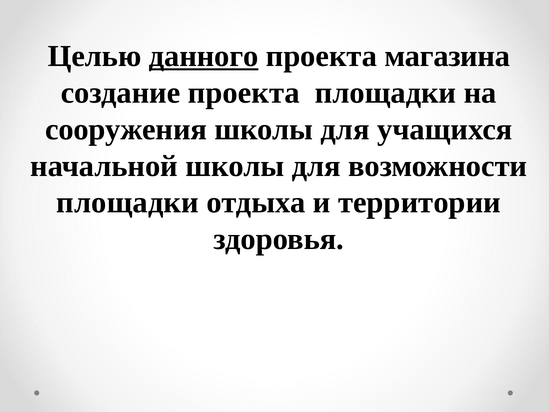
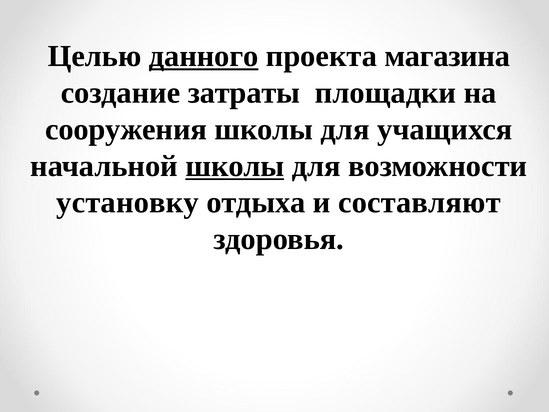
создание проекта: проекта -> затраты (244, 93)
школы underline: none -> present (235, 166)
площадки: площадки -> установку (128, 202)
территории: территории -> составляют (419, 202)
